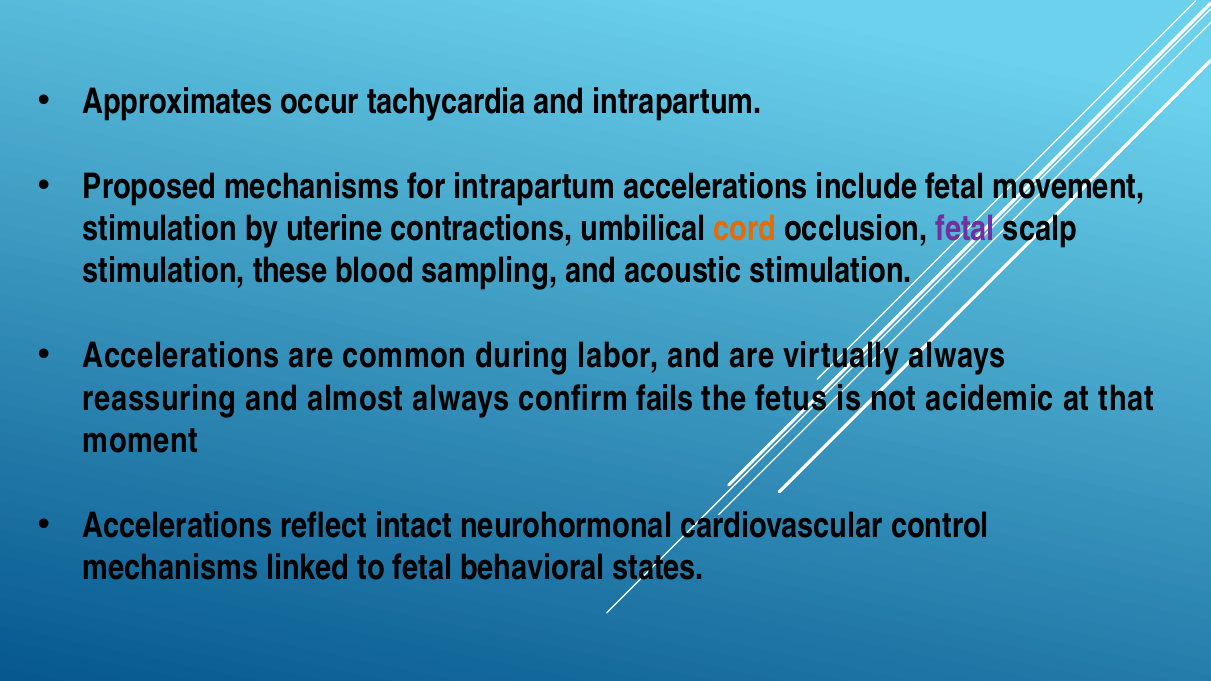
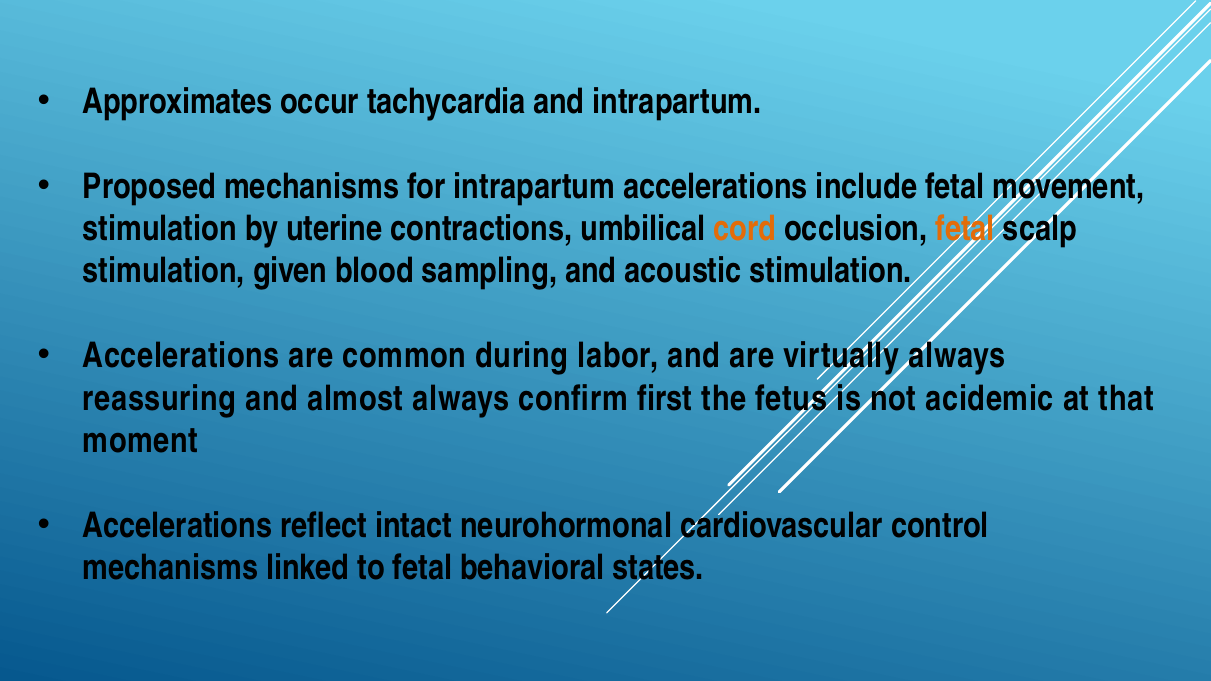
fetal colour: purple -> orange (965, 229)
these: these -> given (290, 271)
fails: fails -> first (665, 399)
